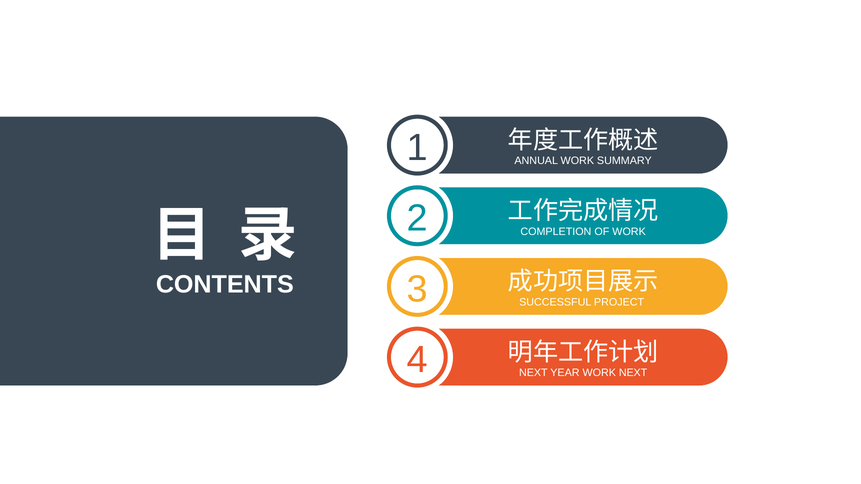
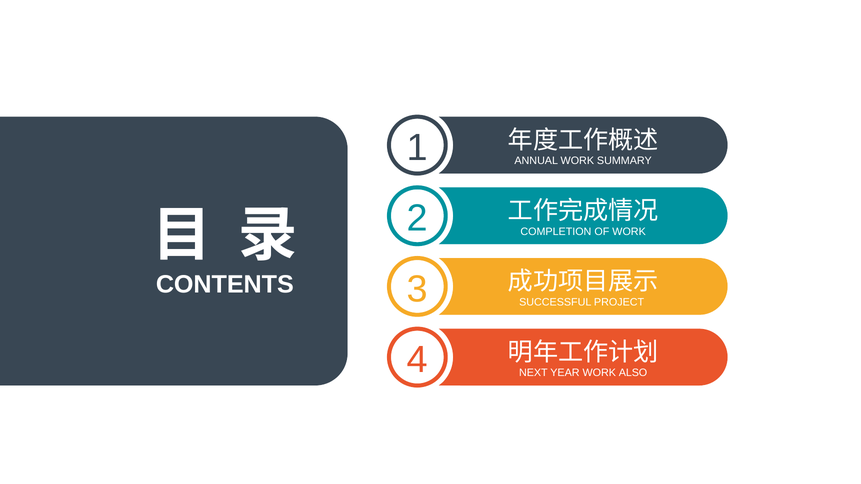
WORK NEXT: NEXT -> ALSO (633, 373)
